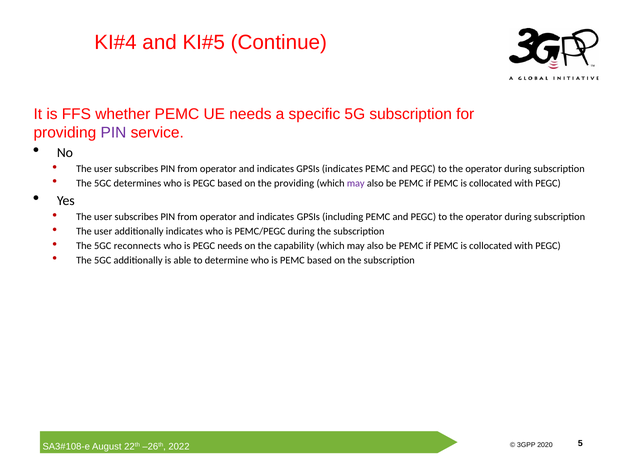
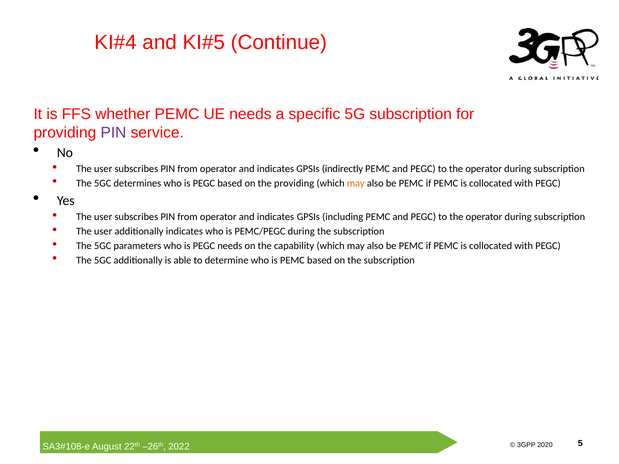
GPSIs indicates: indicates -> indirectly (342, 169)
may colour: purple -> orange (356, 183)
reconnects: reconnects -> parameters (137, 246)
